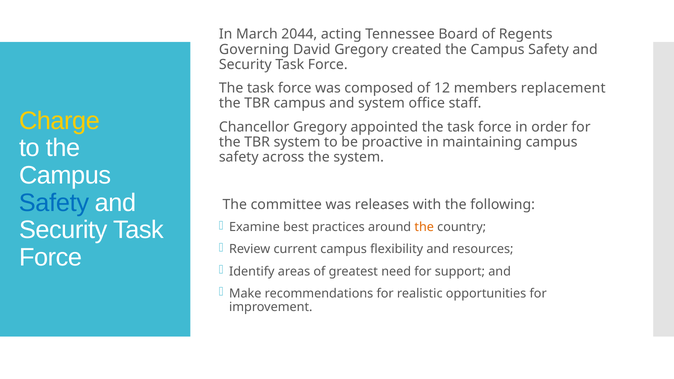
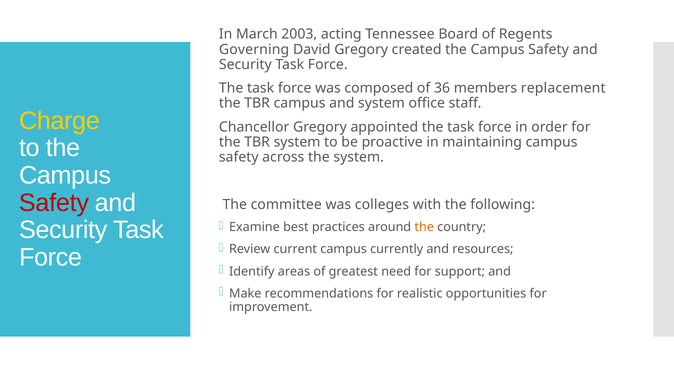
2044: 2044 -> 2003 (299, 34)
12: 12 -> 36 (442, 88)
Safety colour: blue -> red (54, 203)
releases: releases -> colleges (382, 204)
flexibility: flexibility -> currently (397, 249)
